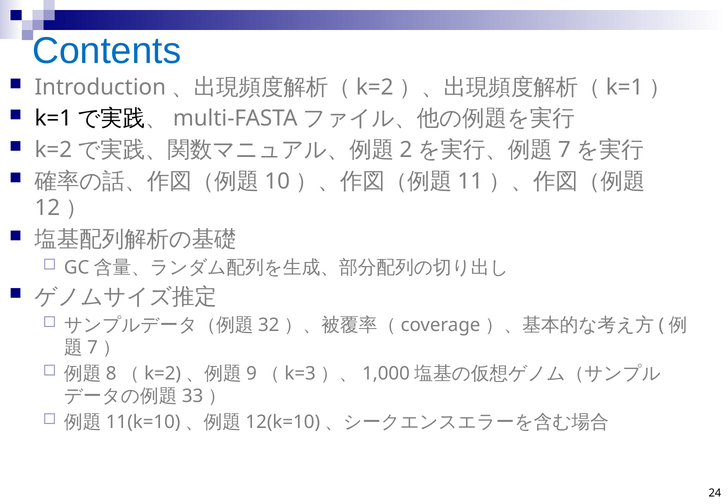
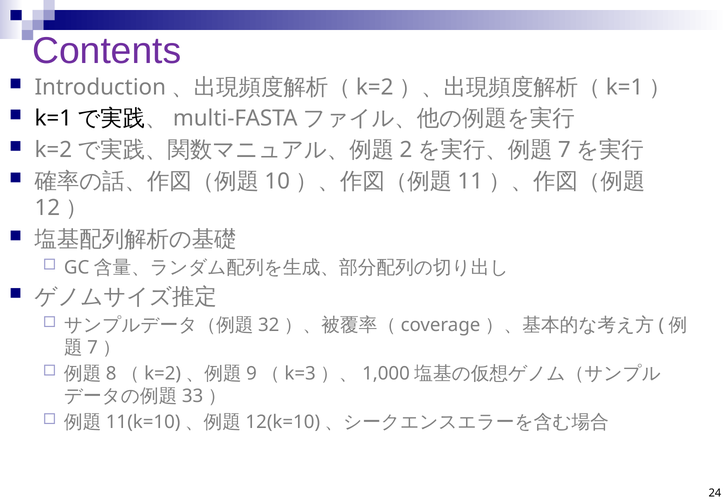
Contents colour: blue -> purple (107, 51)
